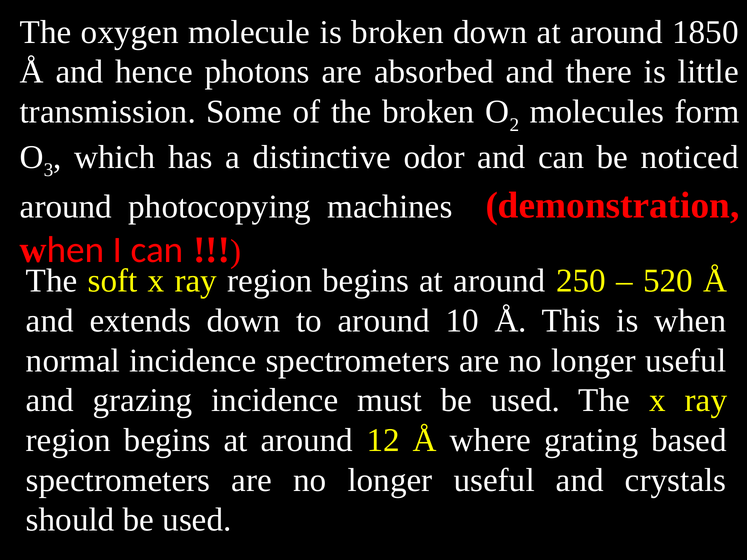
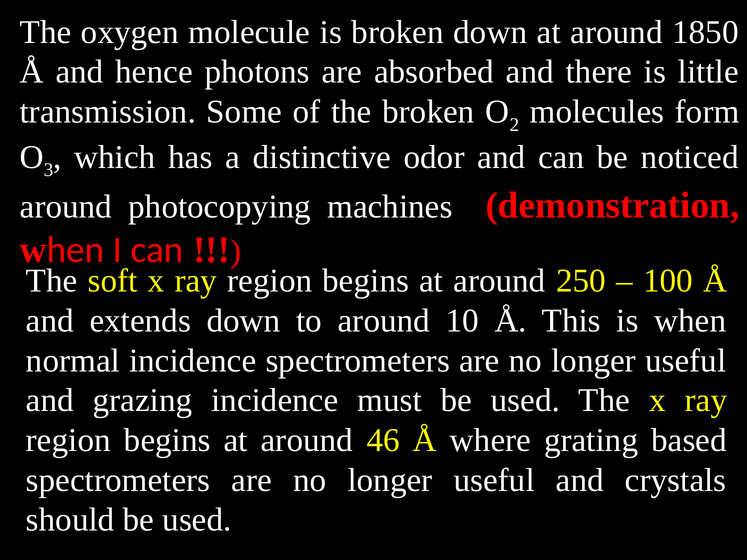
520: 520 -> 100 (668, 281)
12: 12 -> 46 (383, 441)
